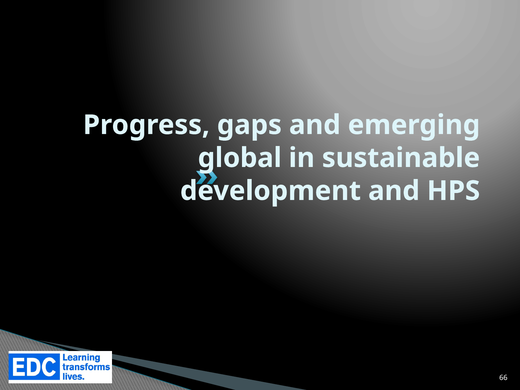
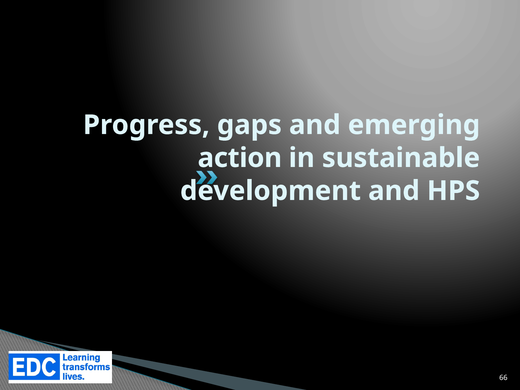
global: global -> action (240, 158)
